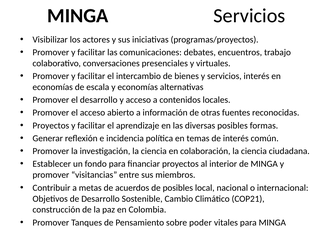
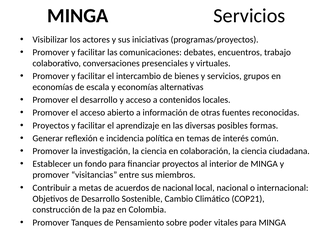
servicios interés: interés -> grupos (256, 76)
de posibles: posibles -> nacional (178, 188)
